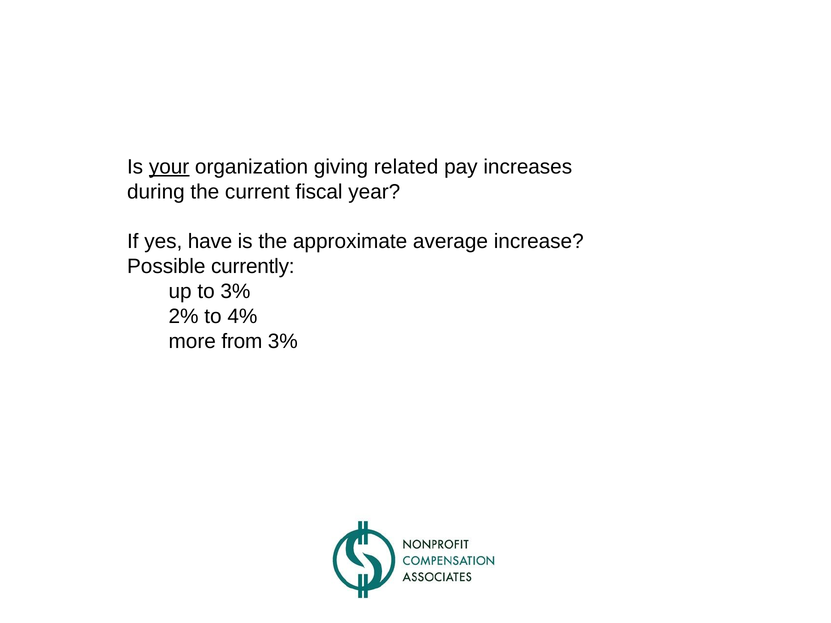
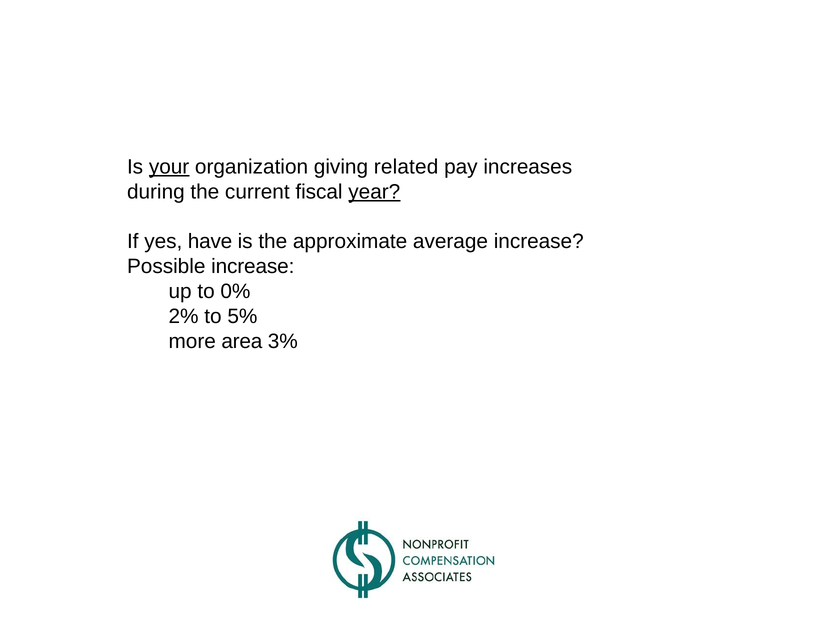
year underline: none -> present (374, 192)
Possible currently: currently -> increase (253, 267)
to 3%: 3% -> 0% (235, 292)
4%: 4% -> 5% (242, 316)
from: from -> area (242, 341)
